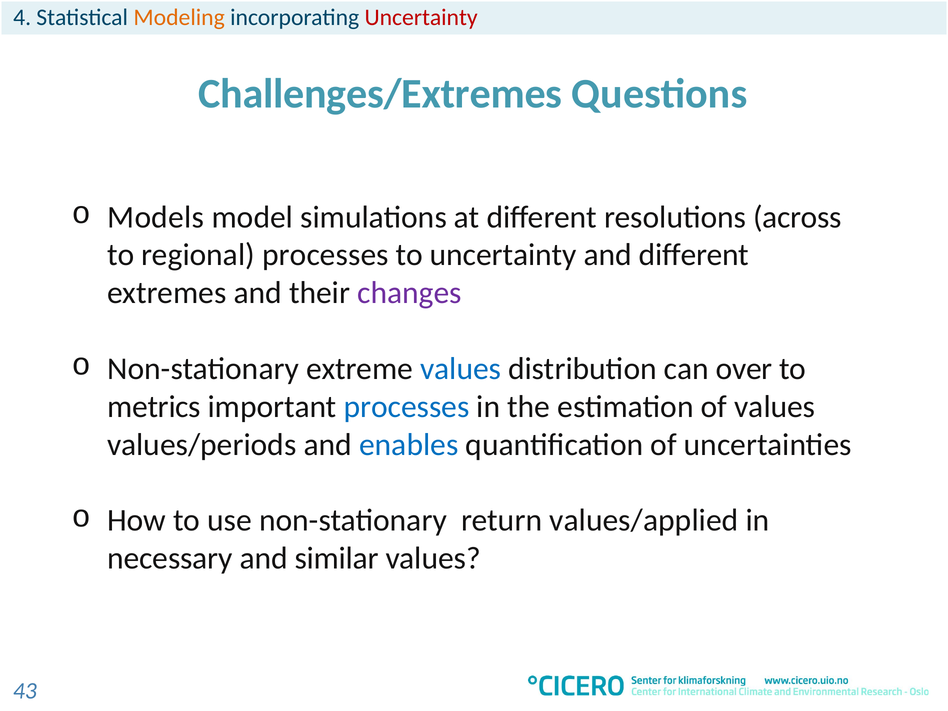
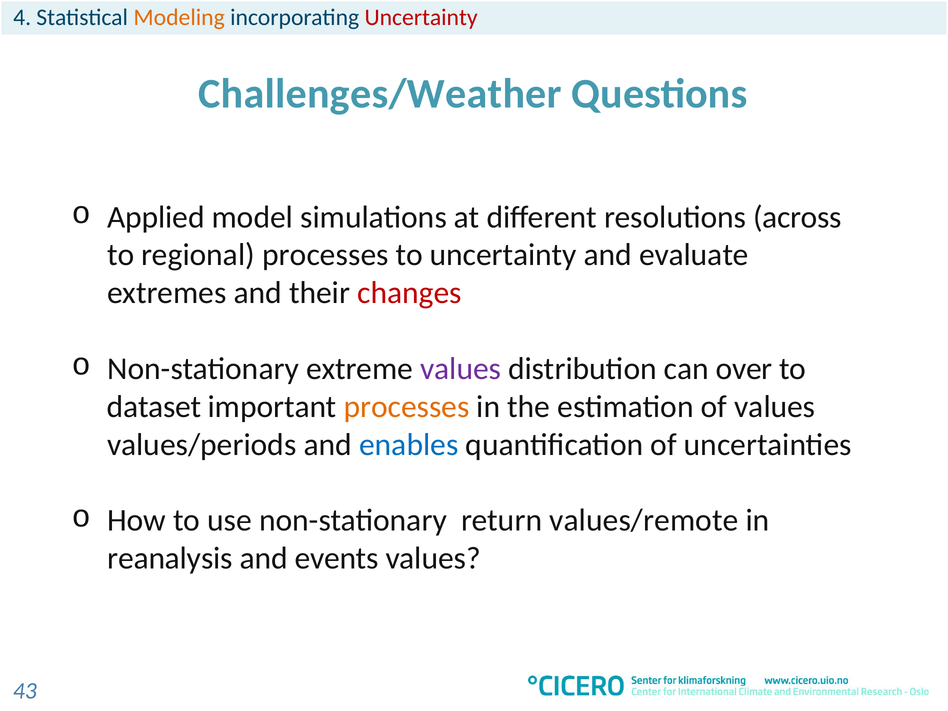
Challenges/Extremes: Challenges/Extremes -> Challenges/Weather (380, 94)
Models: Models -> Applied (156, 217)
and different: different -> evaluate (694, 255)
changes colour: purple -> red (409, 293)
values colour: blue -> purple (461, 369)
metrics: metrics -> dataset (154, 407)
processes colour: blue -> orange (407, 407)
values/applied: values/applied -> values/remote (644, 520)
necessary: necessary -> reanalysis (170, 558)
similar: similar -> events (337, 558)
